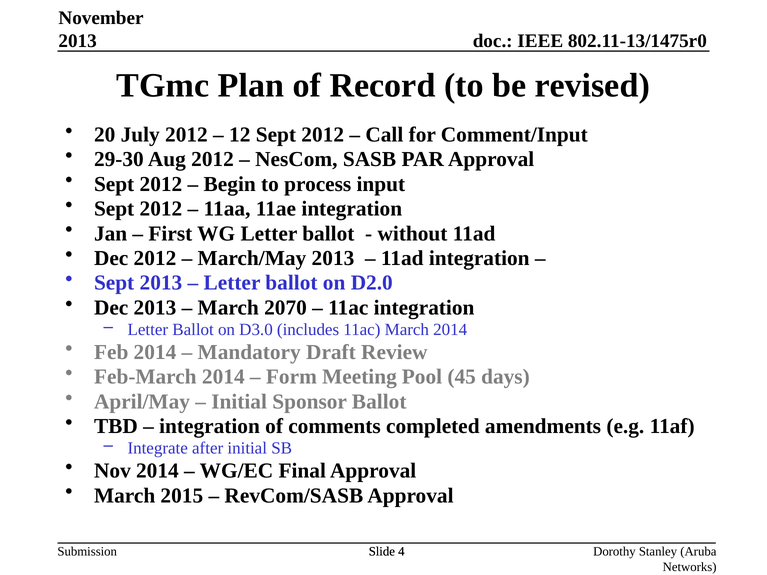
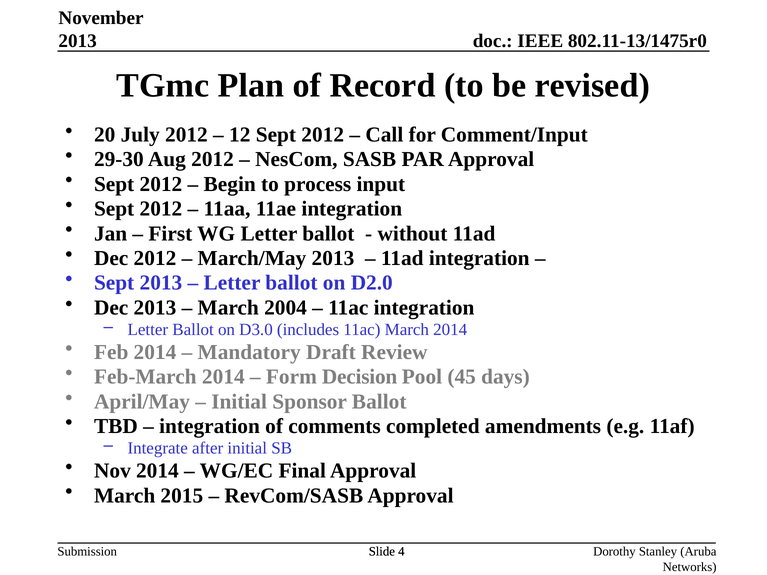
2070: 2070 -> 2004 (286, 308)
Meeting: Meeting -> Decision (360, 377)
